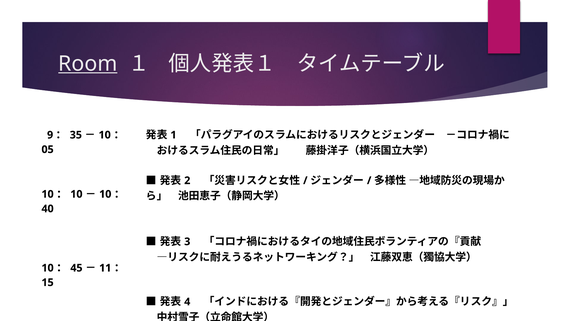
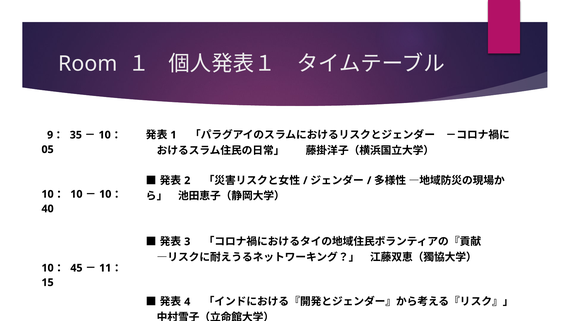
Room underline: present -> none (88, 64)
